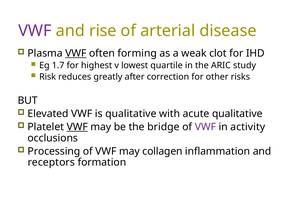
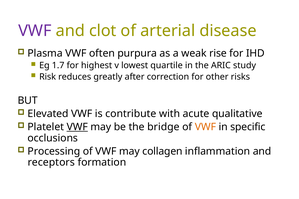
rise: rise -> clot (103, 31)
VWF underline: present -> none (76, 53)
forming: forming -> purpura (137, 53)
clot: clot -> rise (218, 53)
is qualitative: qualitative -> contribute (131, 114)
VWF colour: purple -> orange (205, 127)
activity: activity -> specific (248, 127)
